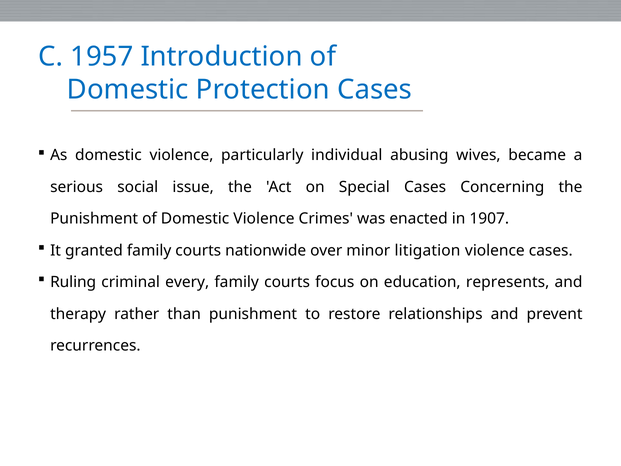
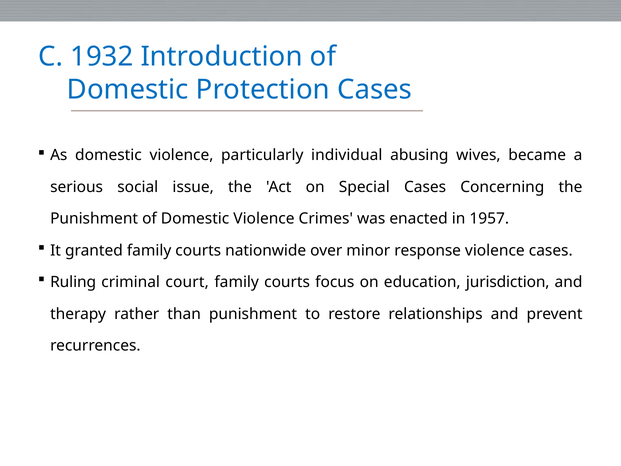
1957: 1957 -> 1932 (102, 57)
1907: 1907 -> 1957 (489, 219)
litigation: litigation -> response (428, 250)
every: every -> court (187, 282)
represents: represents -> jurisdiction (508, 282)
